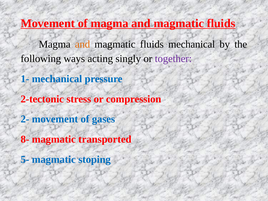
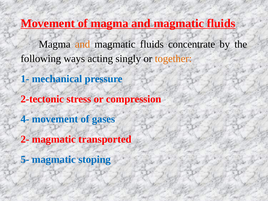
fluids mechanical: mechanical -> concentrate (192, 44)
together colour: purple -> orange (173, 59)
2-: 2- -> 4- (25, 119)
8-: 8- -> 2- (25, 139)
